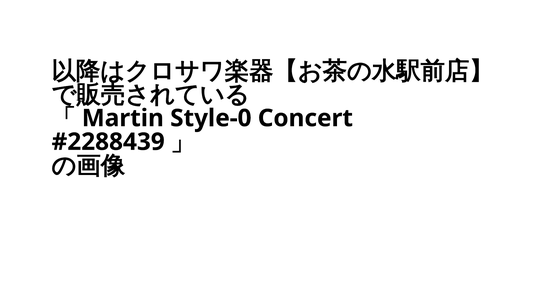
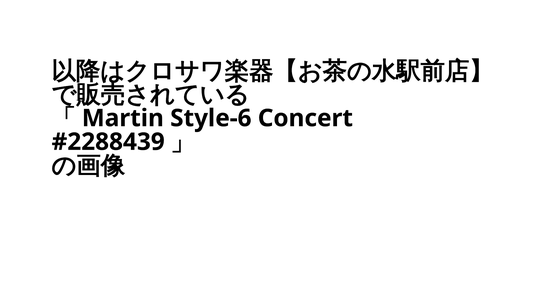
Style-0: Style-0 -> Style-6 (211, 118)
